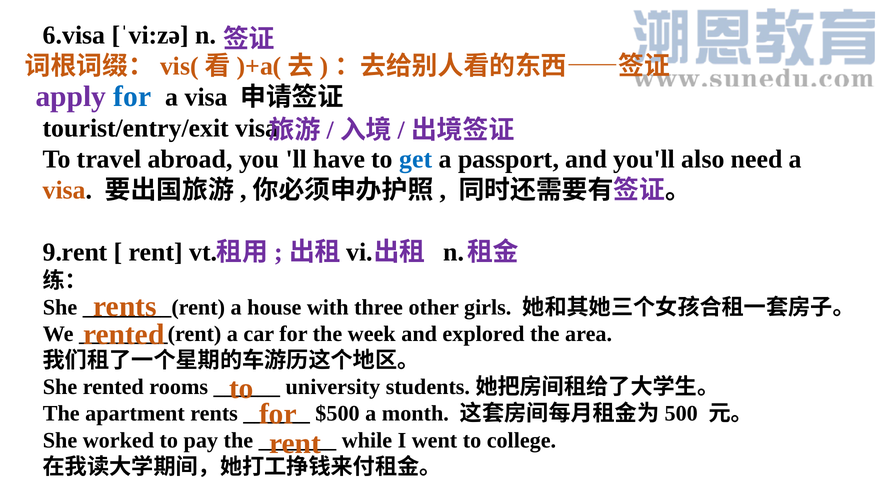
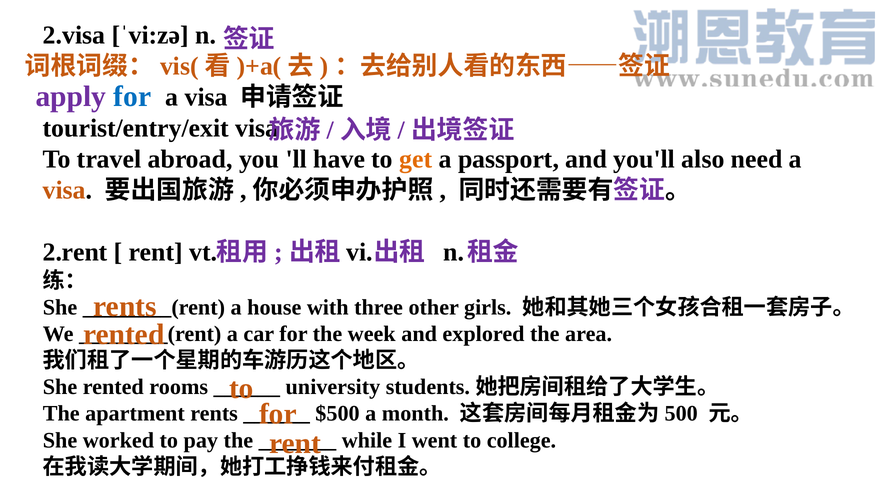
6.visa: 6.visa -> 2.visa (74, 35)
get colour: blue -> orange (416, 159)
9.rent: 9.rent -> 2.rent (75, 253)
